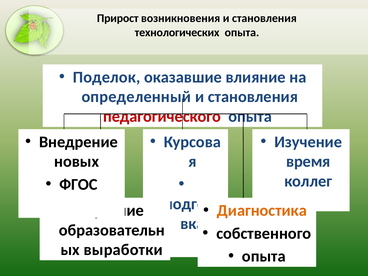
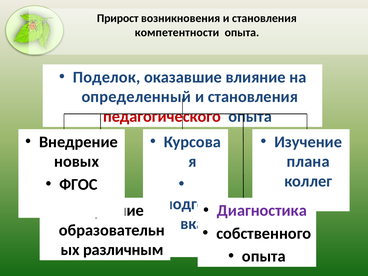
технологических: технологических -> компетентности (177, 32)
время: время -> плана (308, 162)
Диагностика colour: orange -> purple (262, 210)
выработки: выработки -> различным (123, 250)
